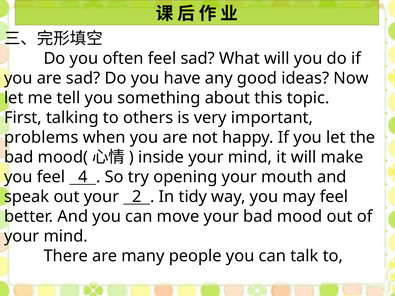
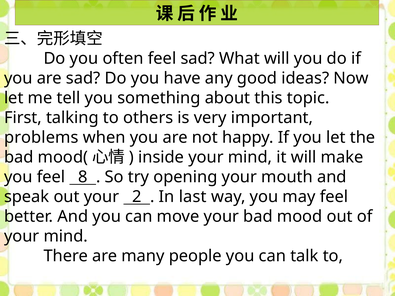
4: 4 -> 8 (83, 177)
tidy: tidy -> last (193, 197)
